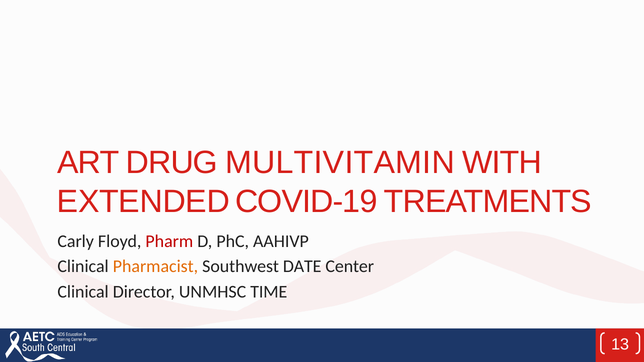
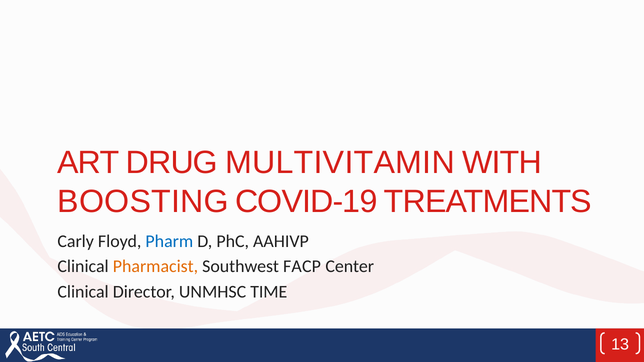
EXTENDED: EXTENDED -> BOOSTING (143, 202)
Pharm colour: red -> blue (169, 242)
DATE: DATE -> FACP (302, 267)
